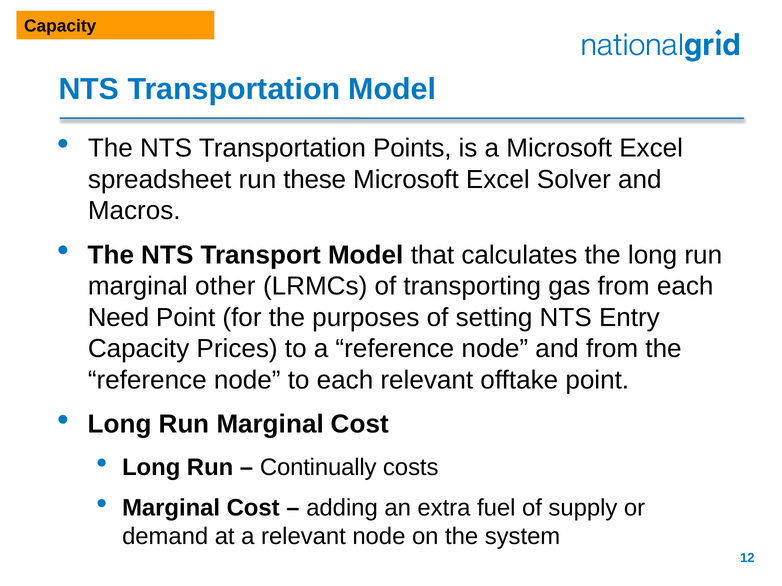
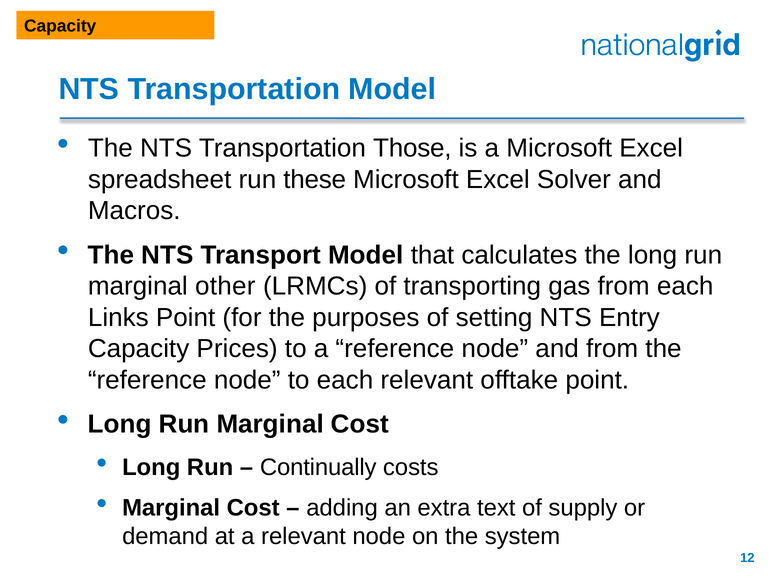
Points: Points -> Those (412, 148)
Need: Need -> Links (118, 318)
fuel: fuel -> text (496, 508)
